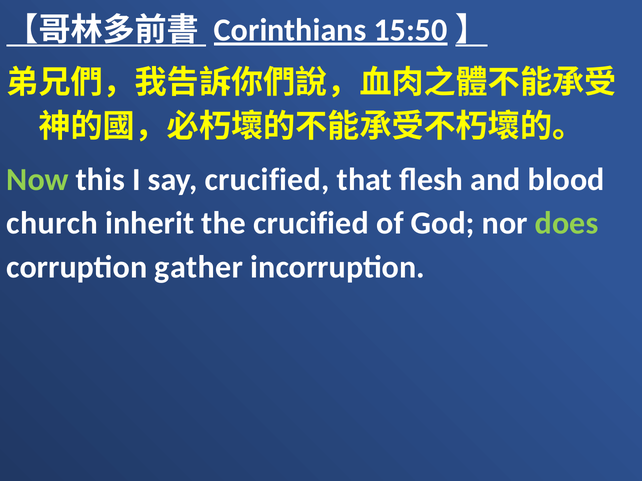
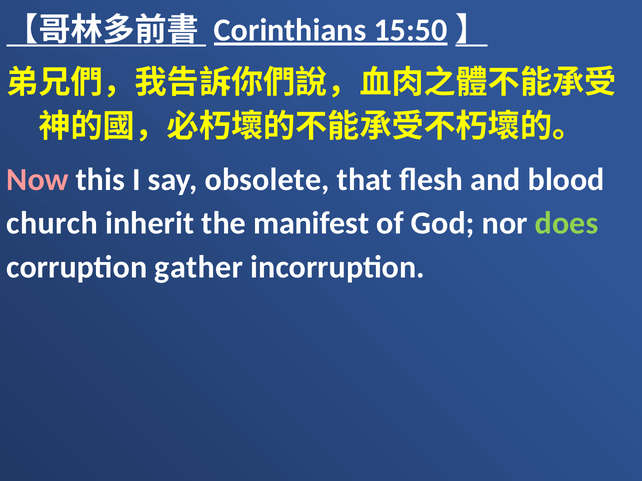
Now colour: light green -> pink (38, 180)
say crucified: crucified -> obsolete (267, 180)
the crucified: crucified -> manifest (311, 224)
